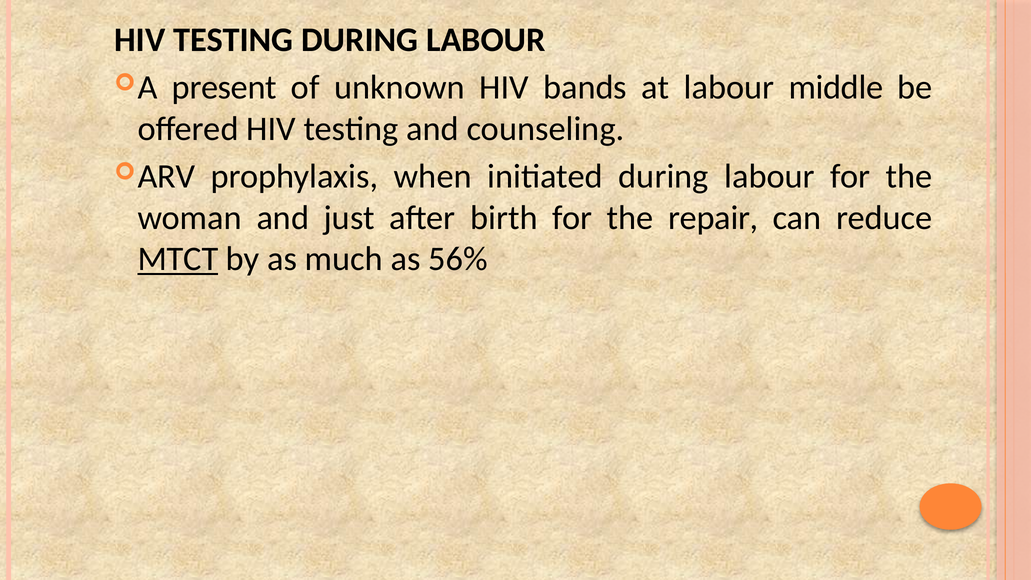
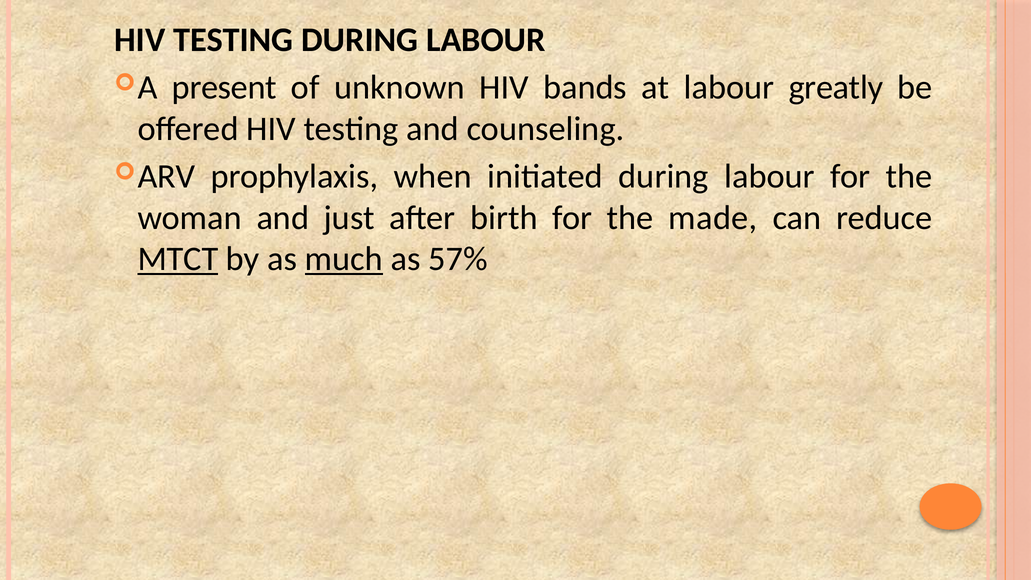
middle: middle -> greatly (836, 87)
repair: repair -> made (713, 218)
much underline: none -> present (344, 259)
56%: 56% -> 57% (458, 259)
